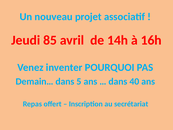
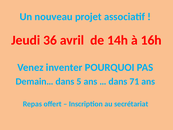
85: 85 -> 36 (50, 40)
40: 40 -> 71 (134, 81)
